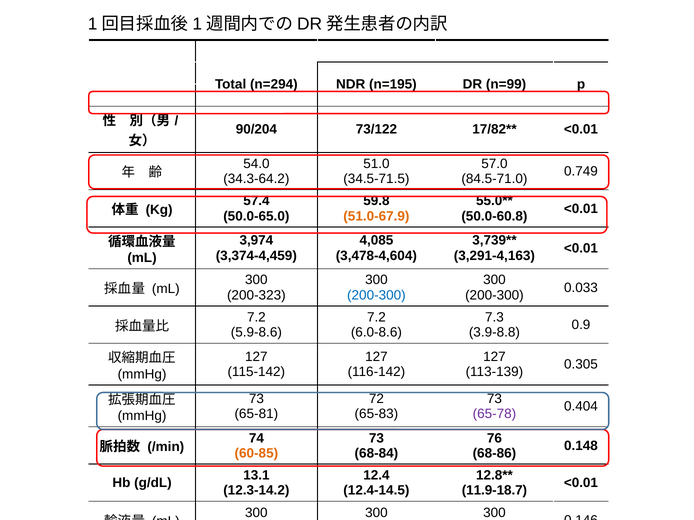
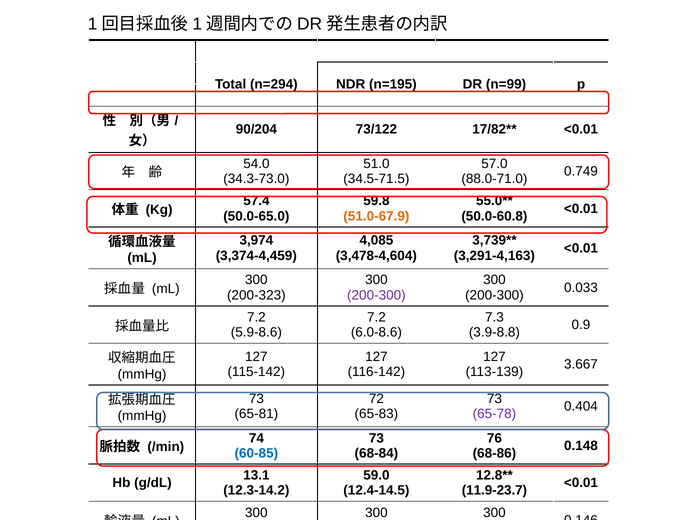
34.3-64.2: 34.3-64.2 -> 34.3-73.0 (256, 179)
84.5-71.0: 84.5-71.0 -> 88.0-71.0 (494, 179)
200-300 colour: blue -> purple (376, 295)
0.305: 0.305 -> 3.667 (581, 365)
60-85 colour: orange -> blue (256, 454)
12.4: 12.4 -> 59.0 (376, 476)
11.9-18.7: 11.9-18.7 -> 11.9-23.7 (494, 491)
